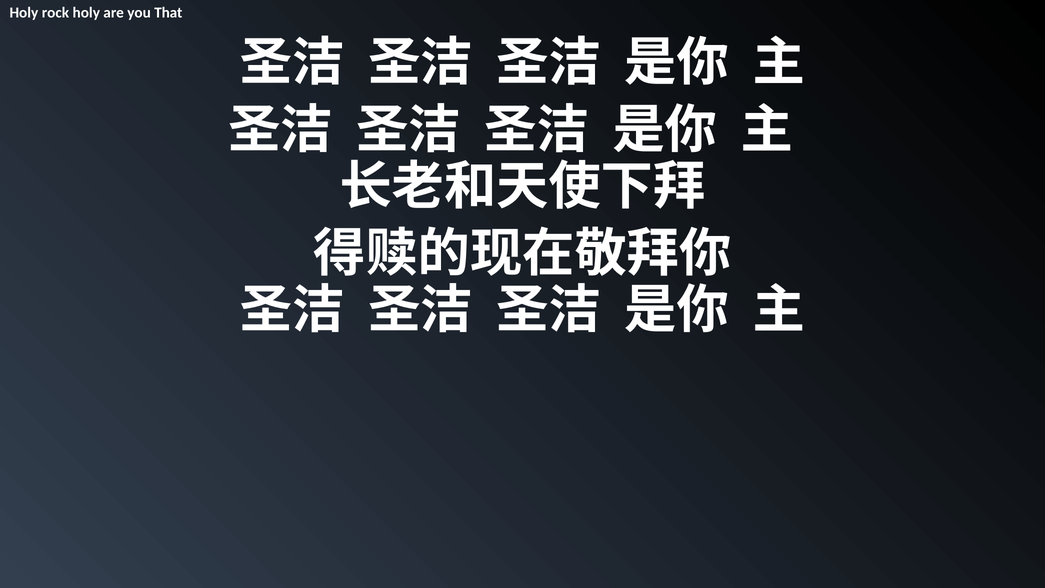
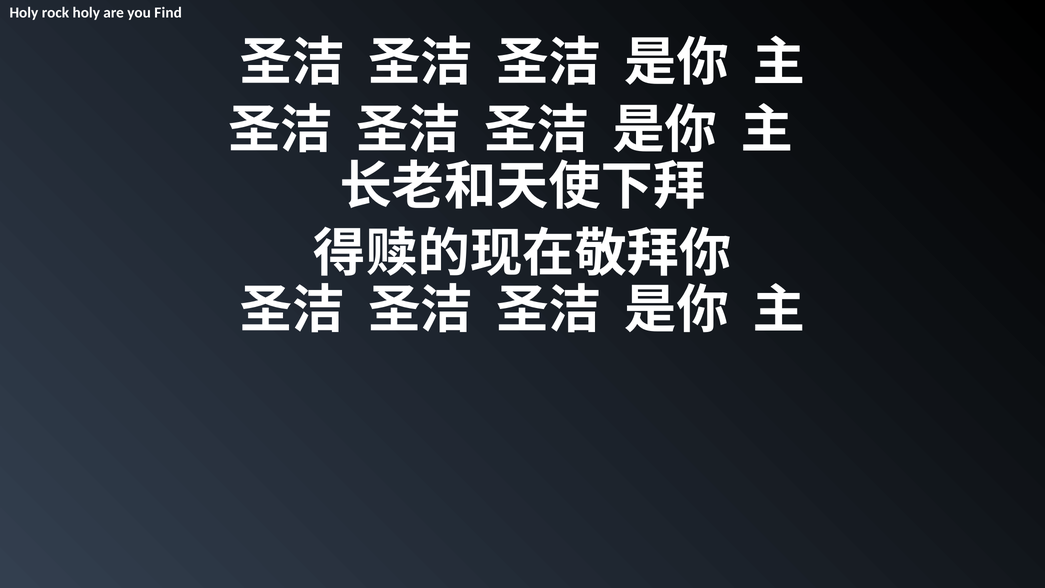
That: That -> Find (168, 13)
